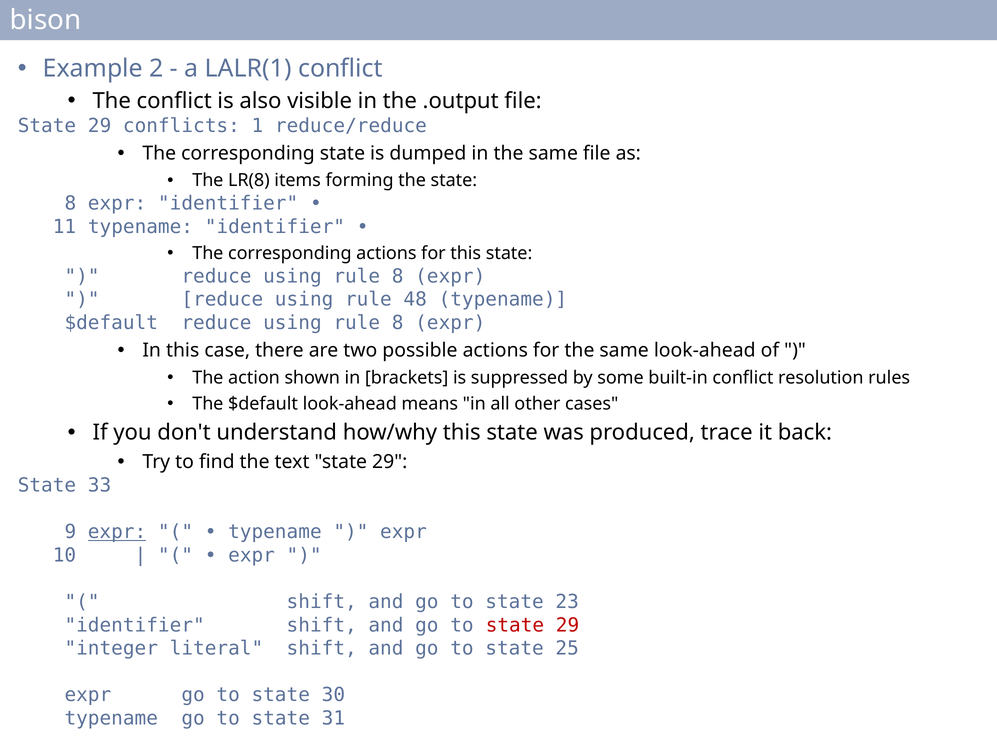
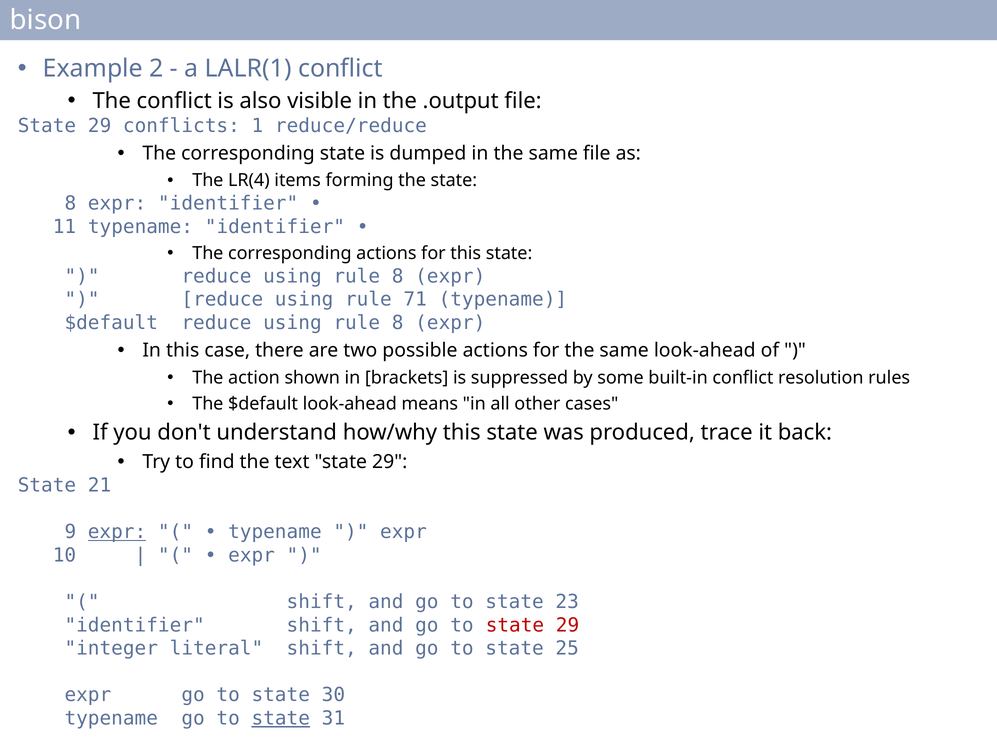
LR(8: LR(8 -> LR(4 (249, 180)
48: 48 -> 71 (415, 299)
33: 33 -> 21 (100, 485)
state underline: none -> present (281, 718)
